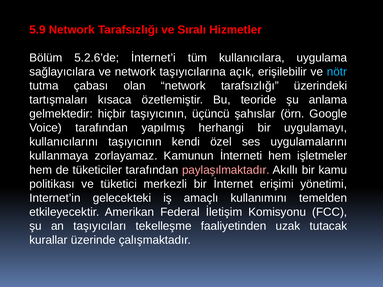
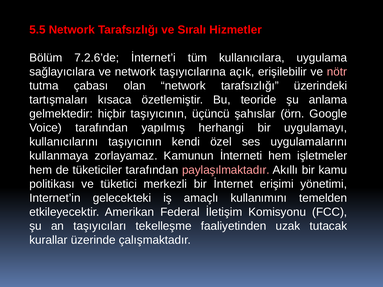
5.9: 5.9 -> 5.5 (37, 30)
5.2.6’de: 5.2.6’de -> 7.2.6’de (97, 58)
nötr colour: light blue -> pink (337, 72)
